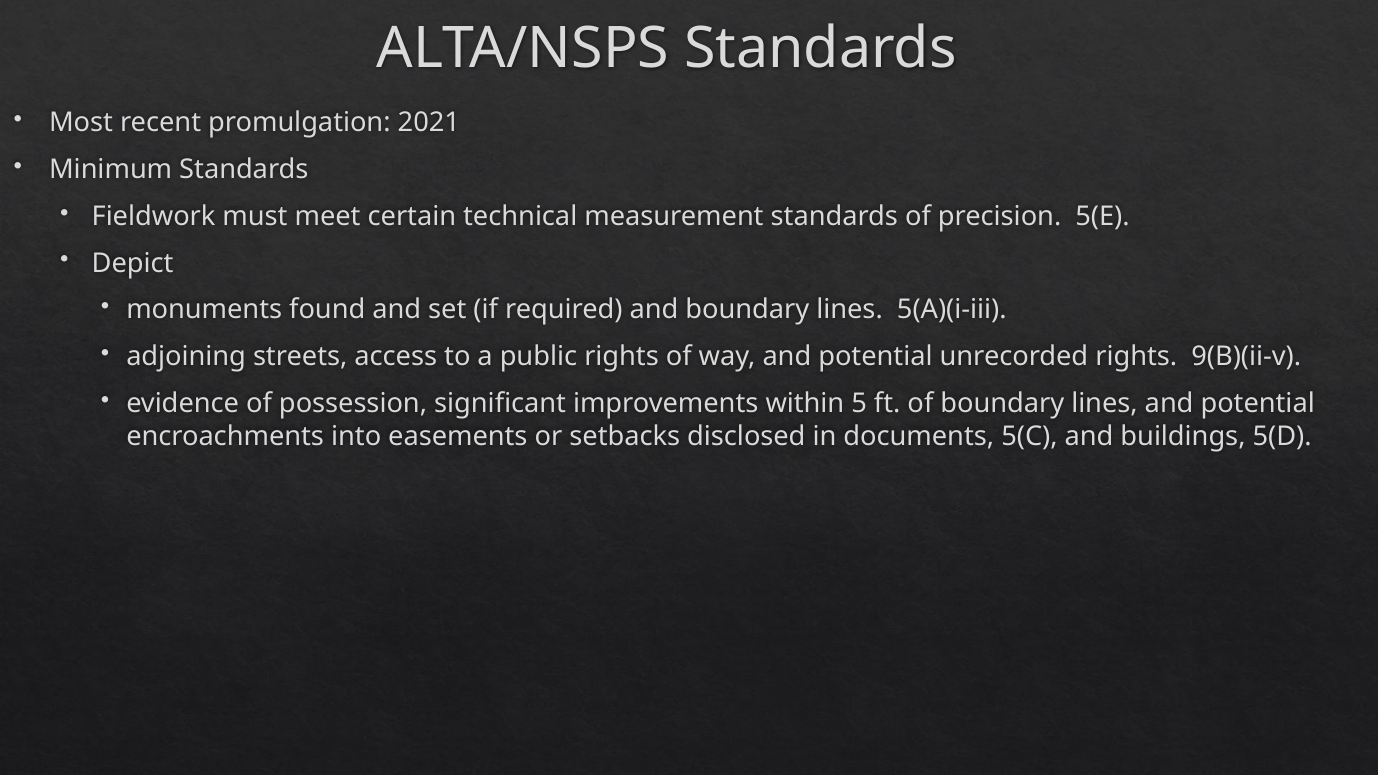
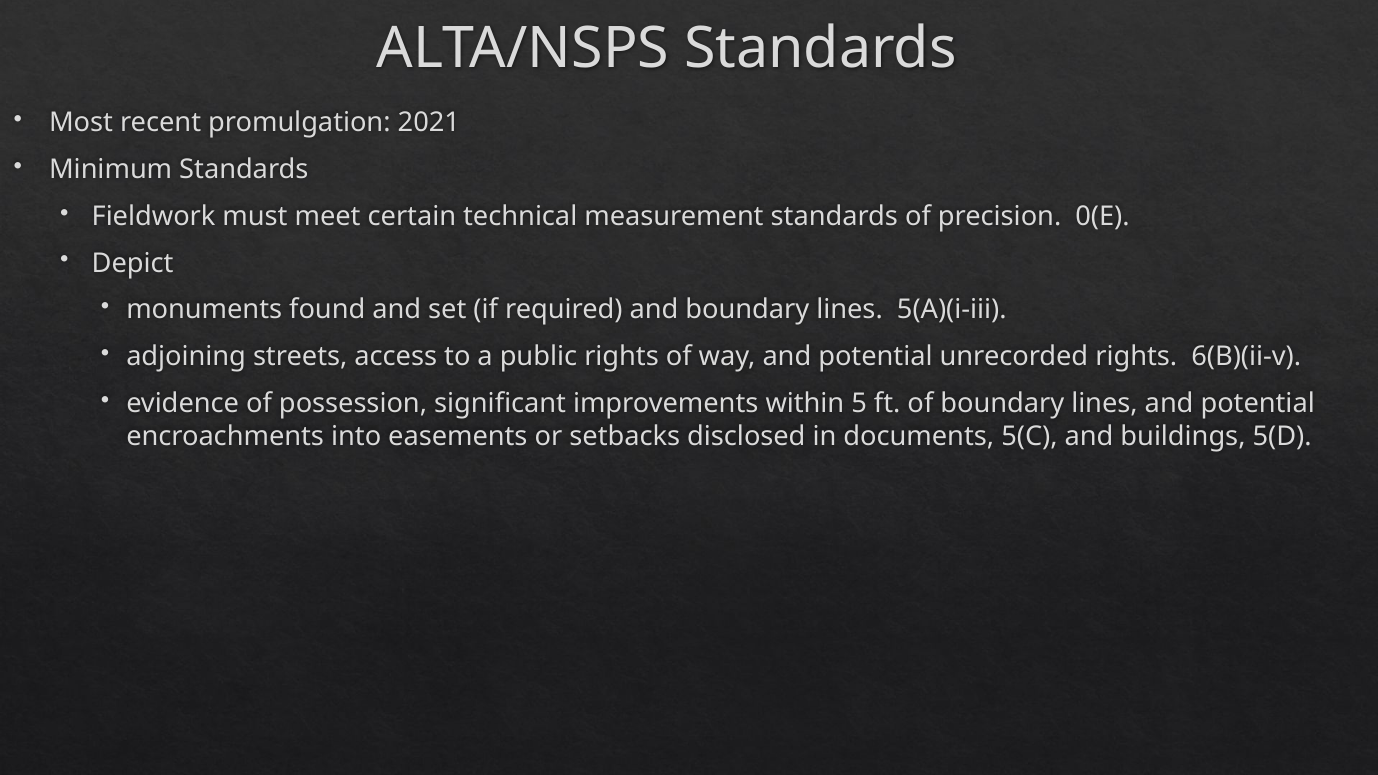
5(E: 5(E -> 0(E (1103, 216)
9(B)(ii-v: 9(B)(ii-v -> 6(B)(ii-v (1246, 357)
